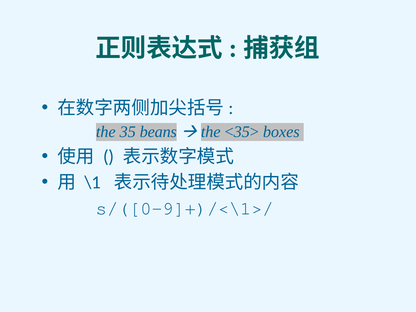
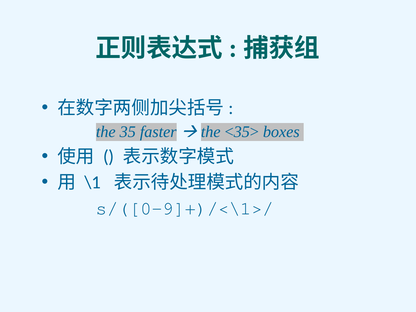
beans: beans -> faster (158, 132)
